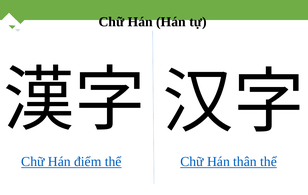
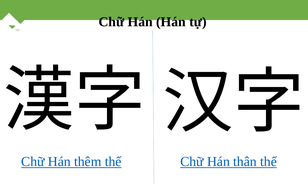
điểm: điểm -> thêm (88, 162)
